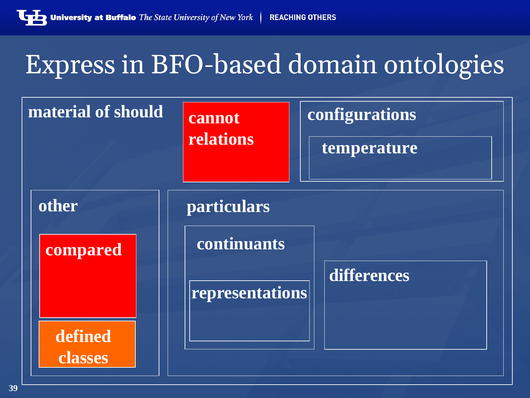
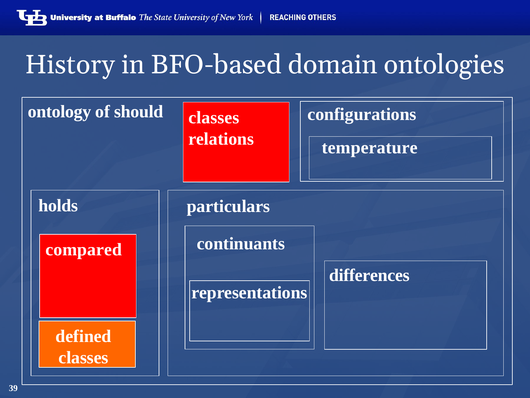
Express: Express -> History (70, 65)
material: material -> ontology (60, 112)
cannot: cannot -> classes (214, 117)
other: other -> holds (58, 206)
